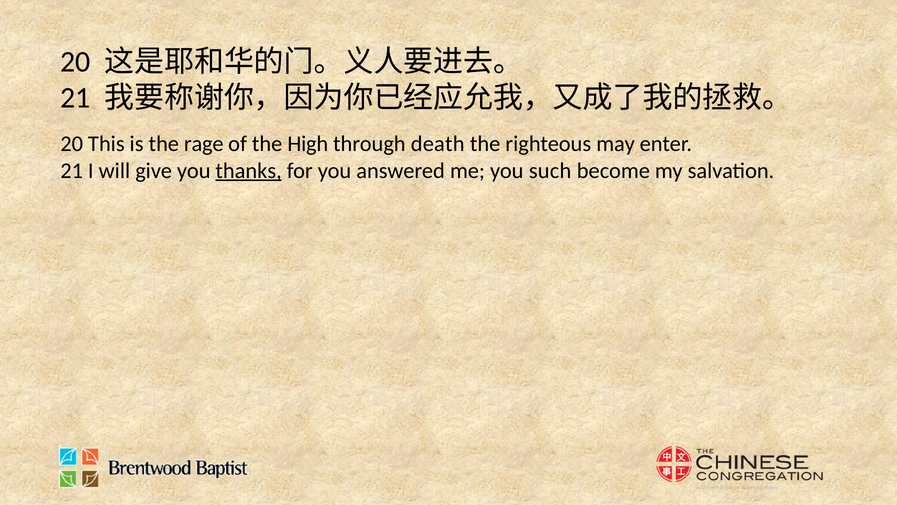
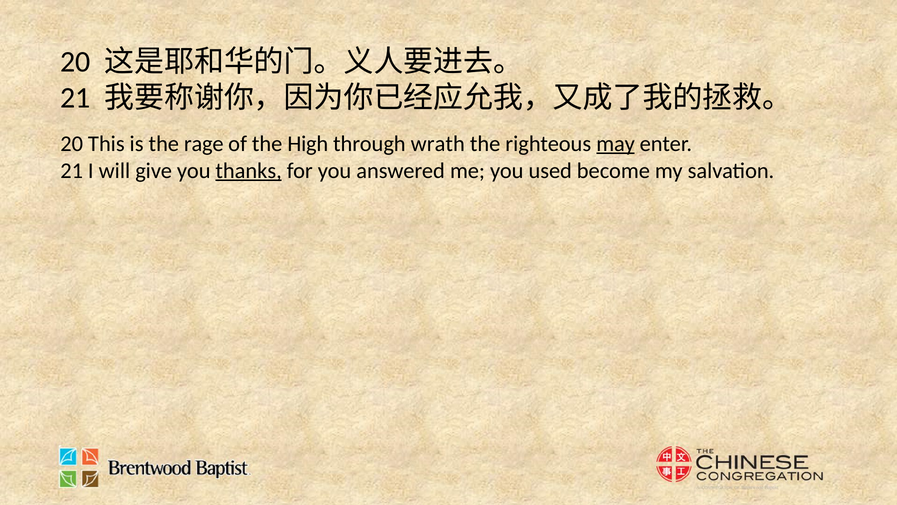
death: death -> wrath (438, 144)
may underline: none -> present (616, 144)
such: such -> used (550, 170)
